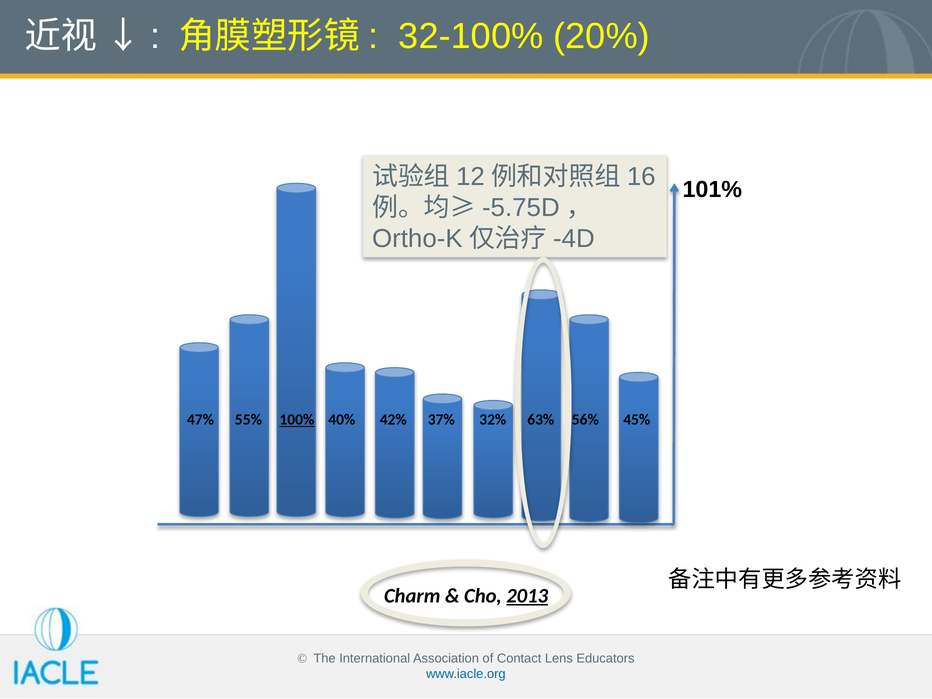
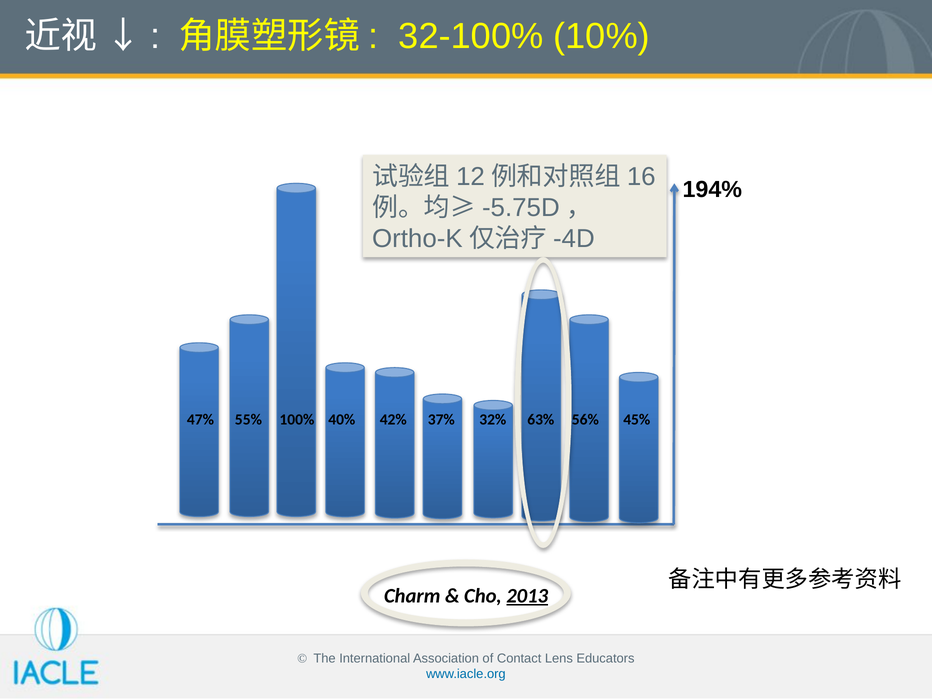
20%: 20% -> 10% (602, 36)
101%: 101% -> 194% (712, 190)
100% underline: present -> none (297, 420)
